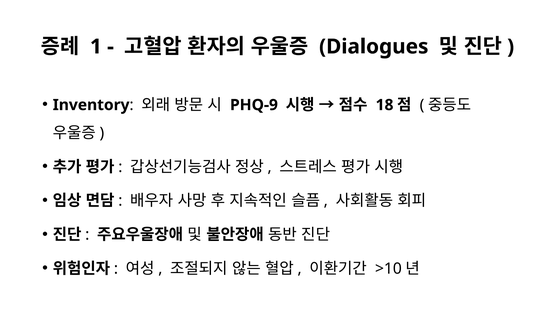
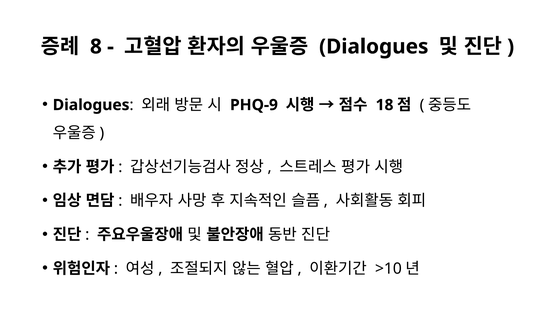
1: 1 -> 8 (96, 47)
Inventory: Inventory -> Dialogues (91, 105)
